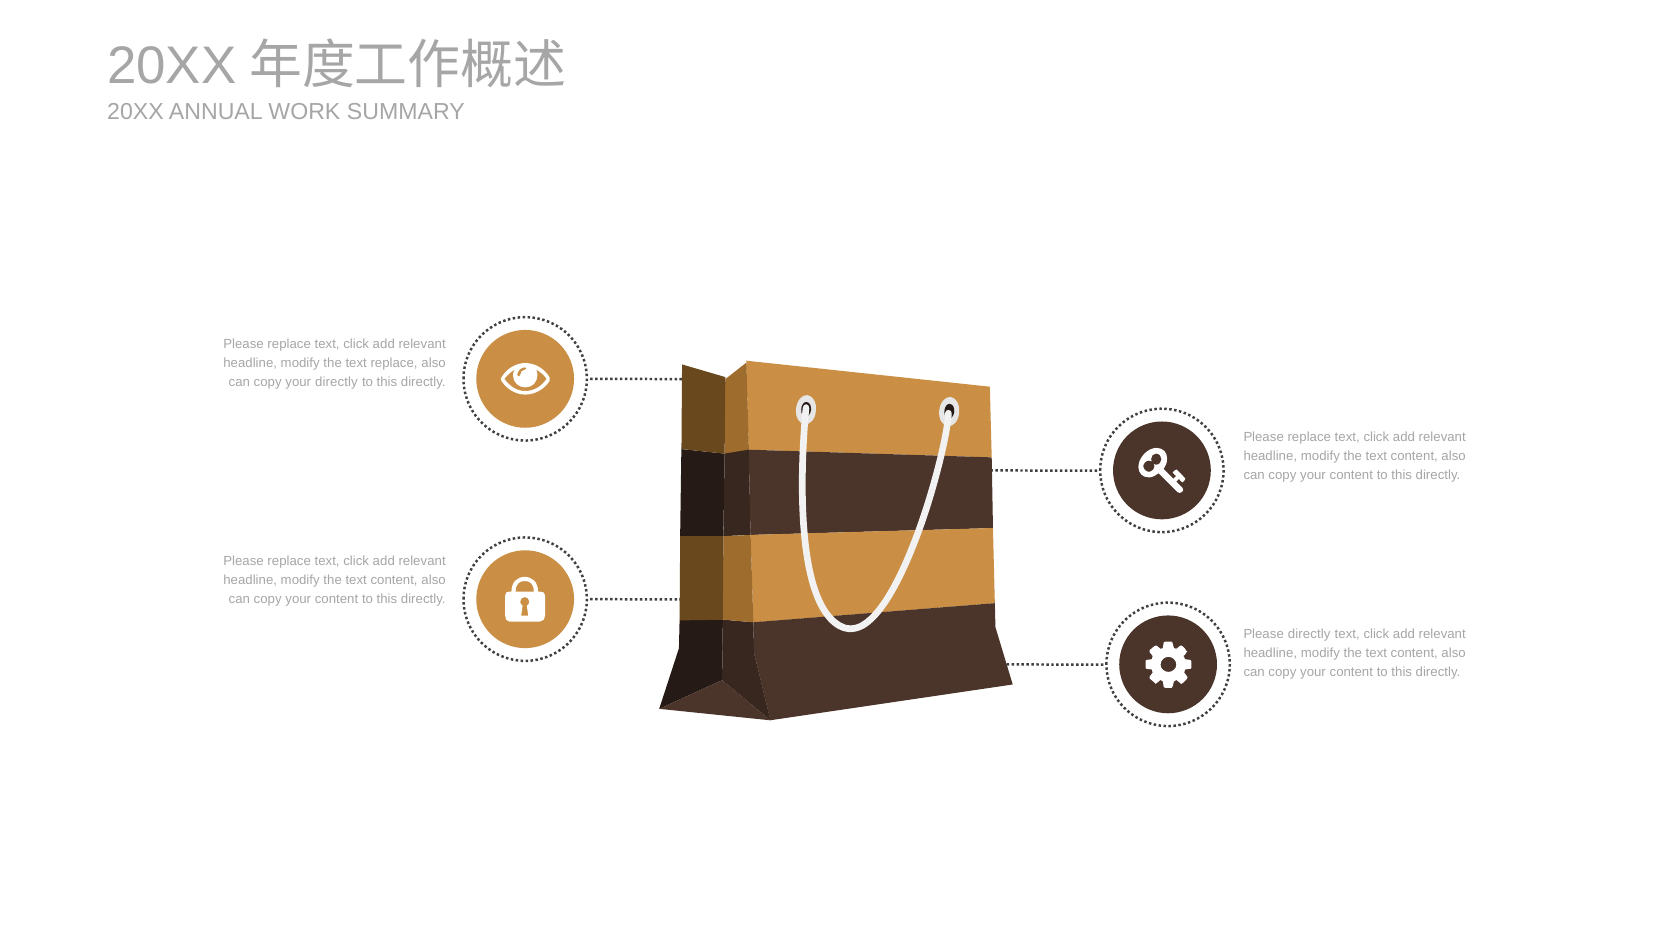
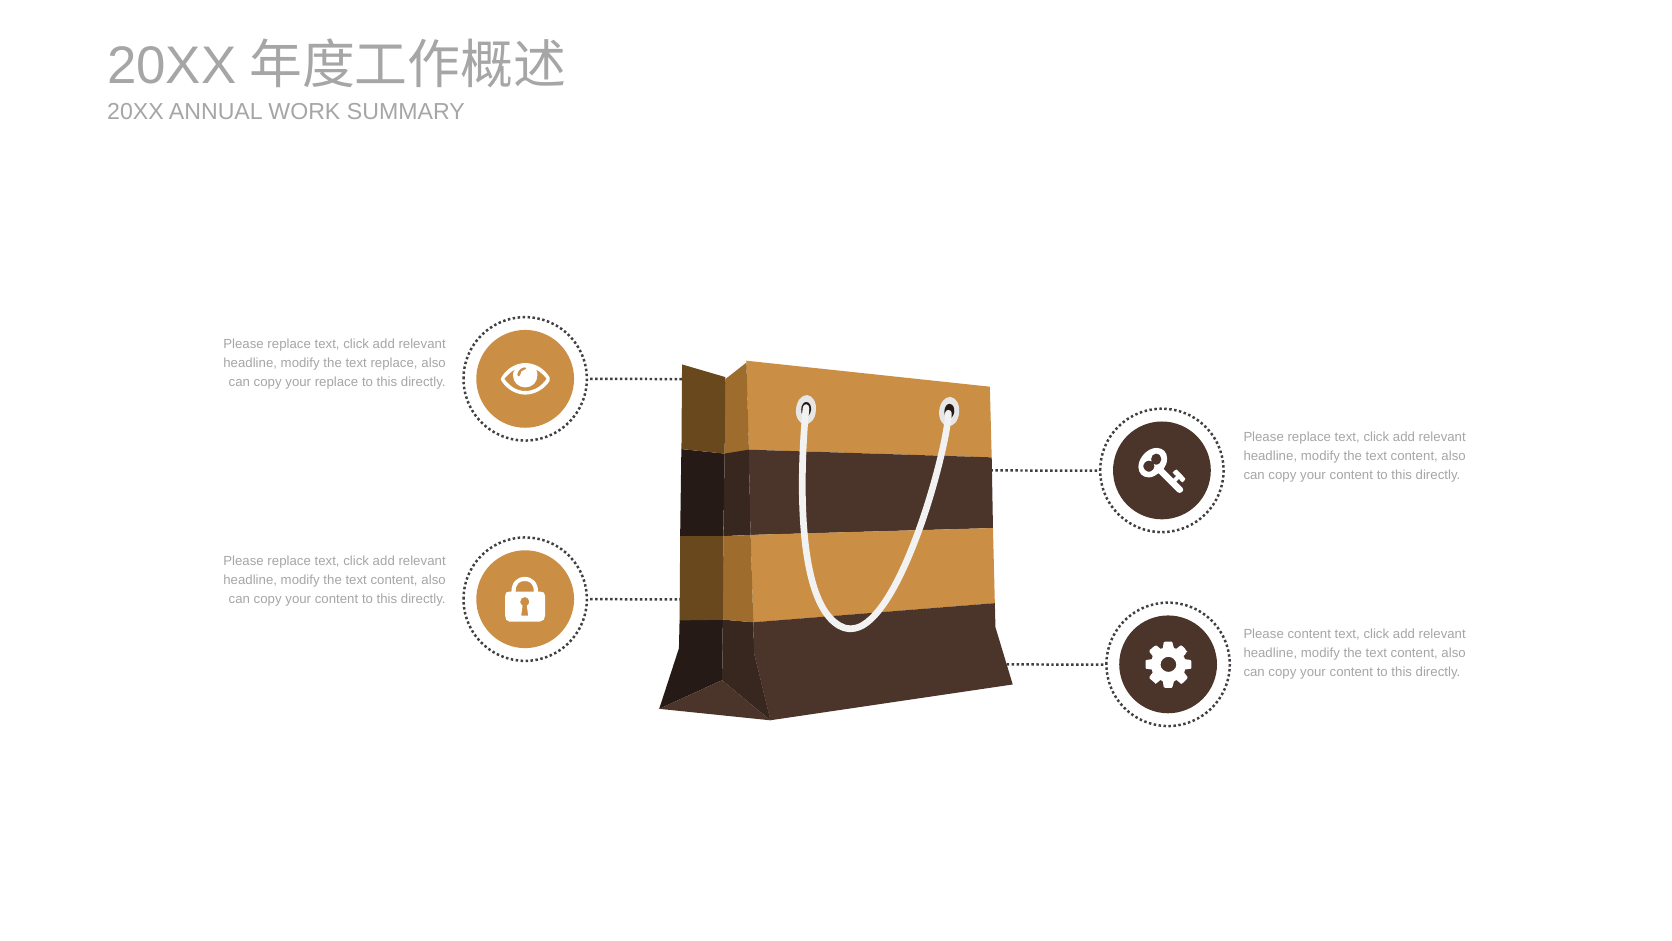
your directly: directly -> replace (336, 382)
Please directly: directly -> content (1309, 633)
